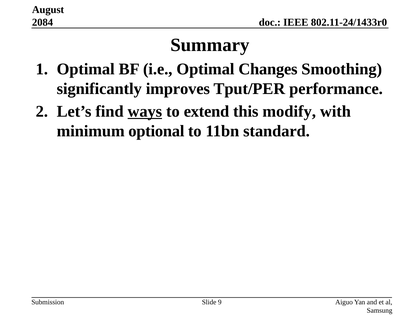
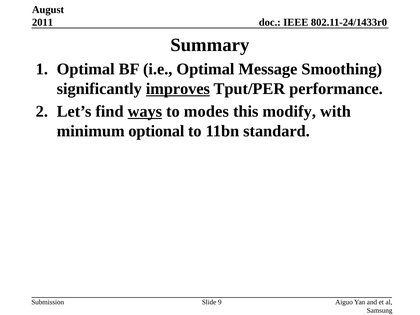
2084: 2084 -> 2011 (43, 22)
Changes: Changes -> Message (268, 69)
improves underline: none -> present (178, 89)
extend: extend -> modes (206, 112)
